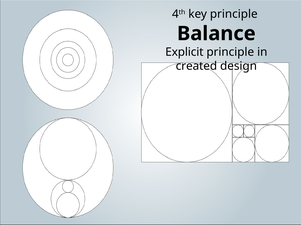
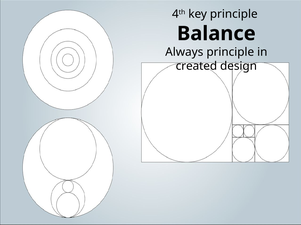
Explicit: Explicit -> Always (184, 52)
